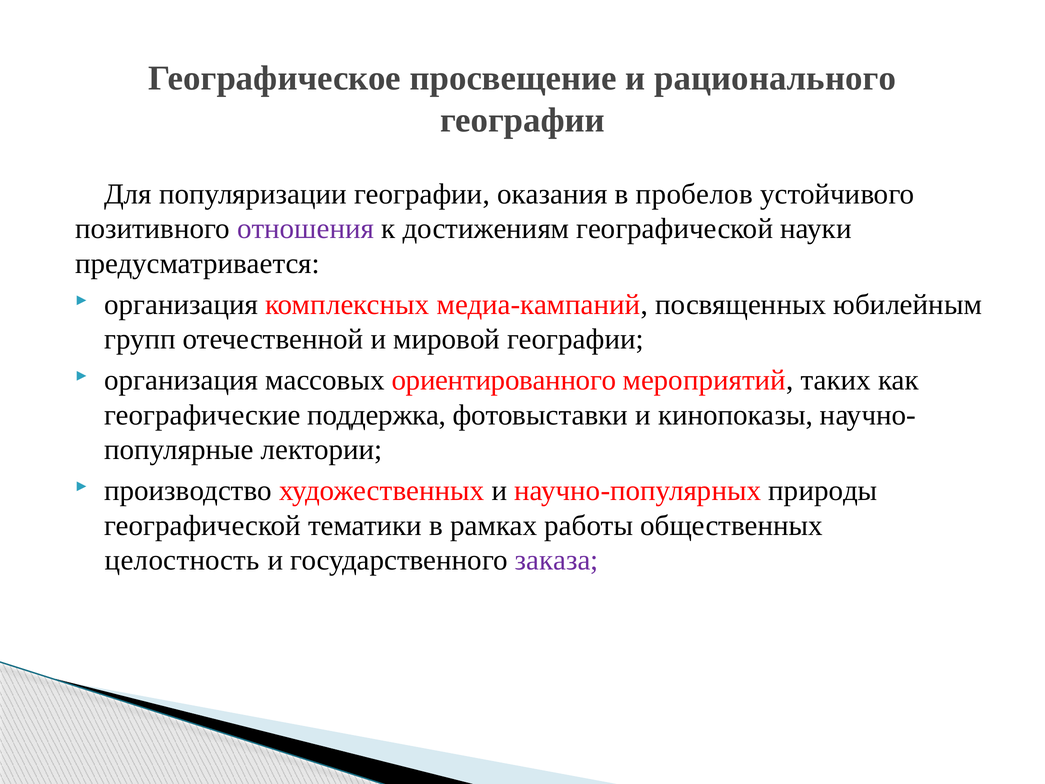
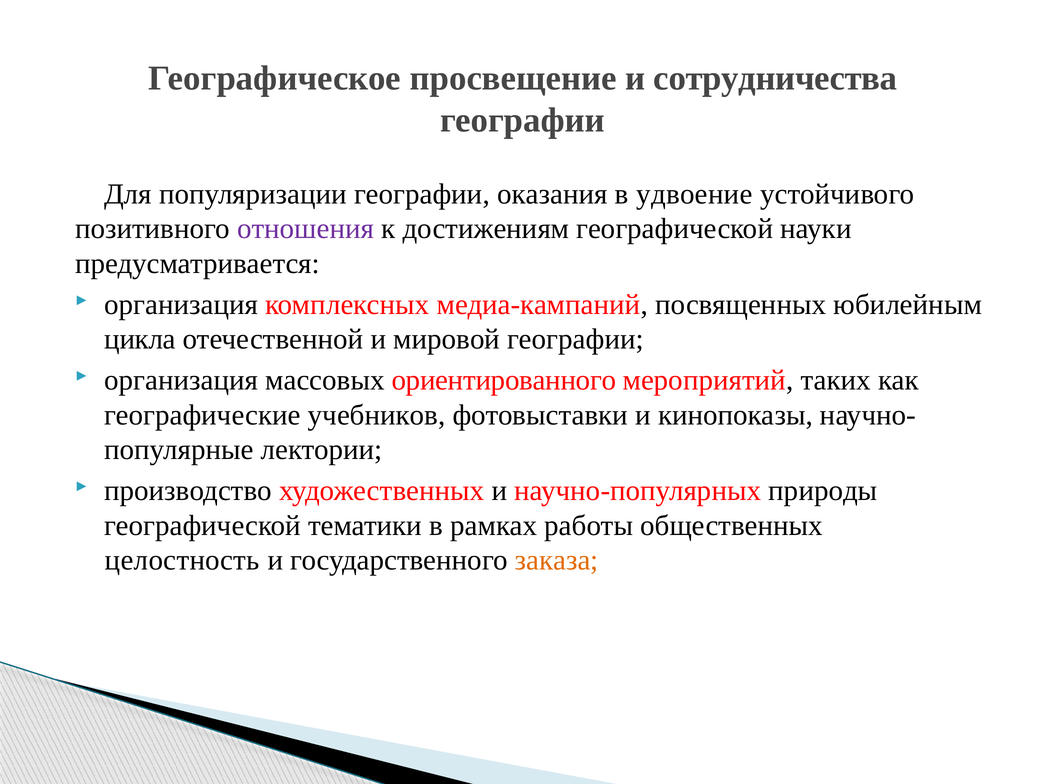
рационального: рационального -> сотрудничества (775, 78)
пробелов: пробелов -> удвоение (694, 194)
групп: групп -> цикла (140, 339)
поддержка: поддержка -> учебников (377, 415)
заказа colour: purple -> orange (557, 560)
